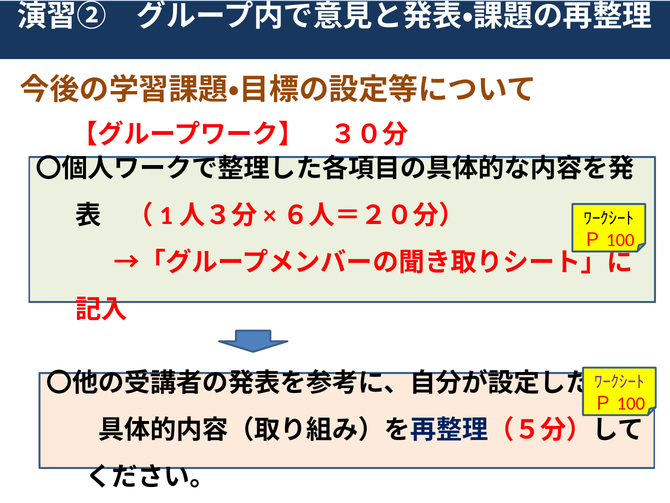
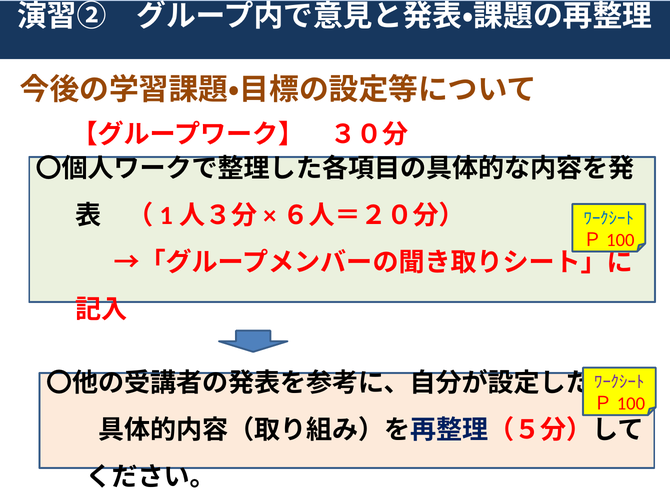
ﾜｰｸｼｰﾄ colour: black -> blue (609, 218)
